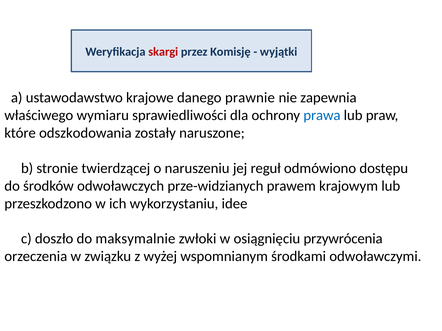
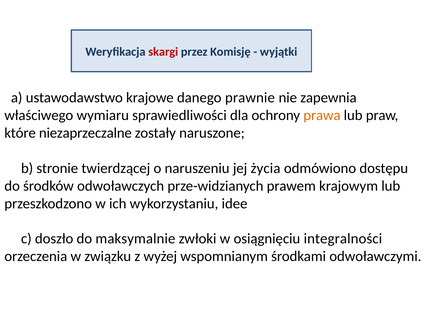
prawa colour: blue -> orange (322, 115)
odszkodowania: odszkodowania -> niezaprzeczalne (85, 133)
reguł: reguł -> życia (266, 168)
przywrócenia: przywrócenia -> integralności (343, 239)
